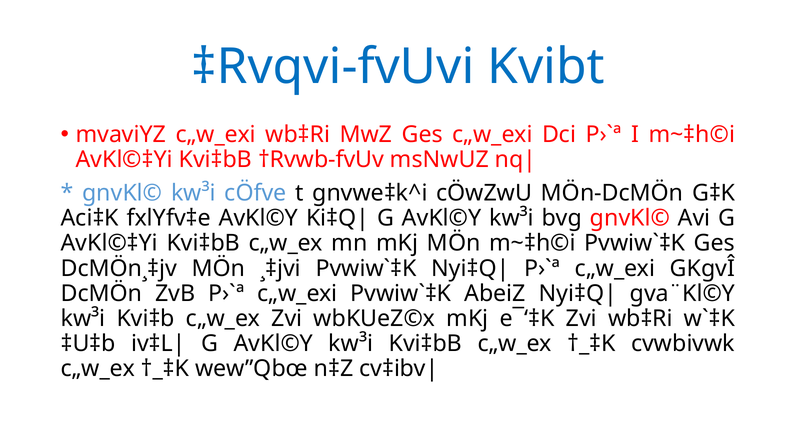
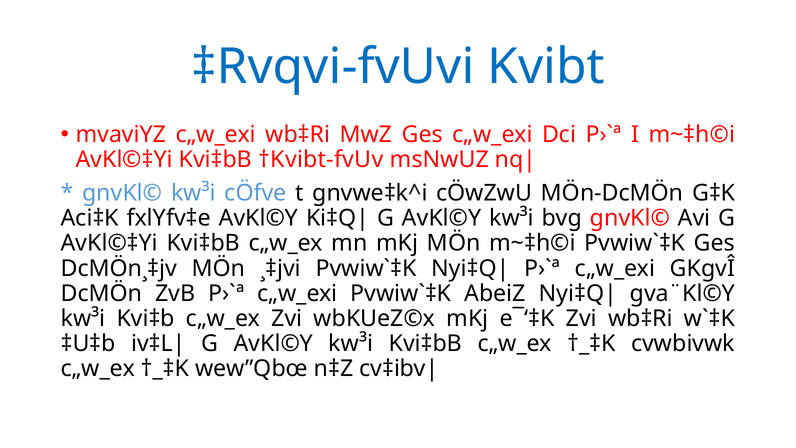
†Rvwb-fvUv: †Rvwb-fvUv -> †Kvibt-fvUv (321, 160)
